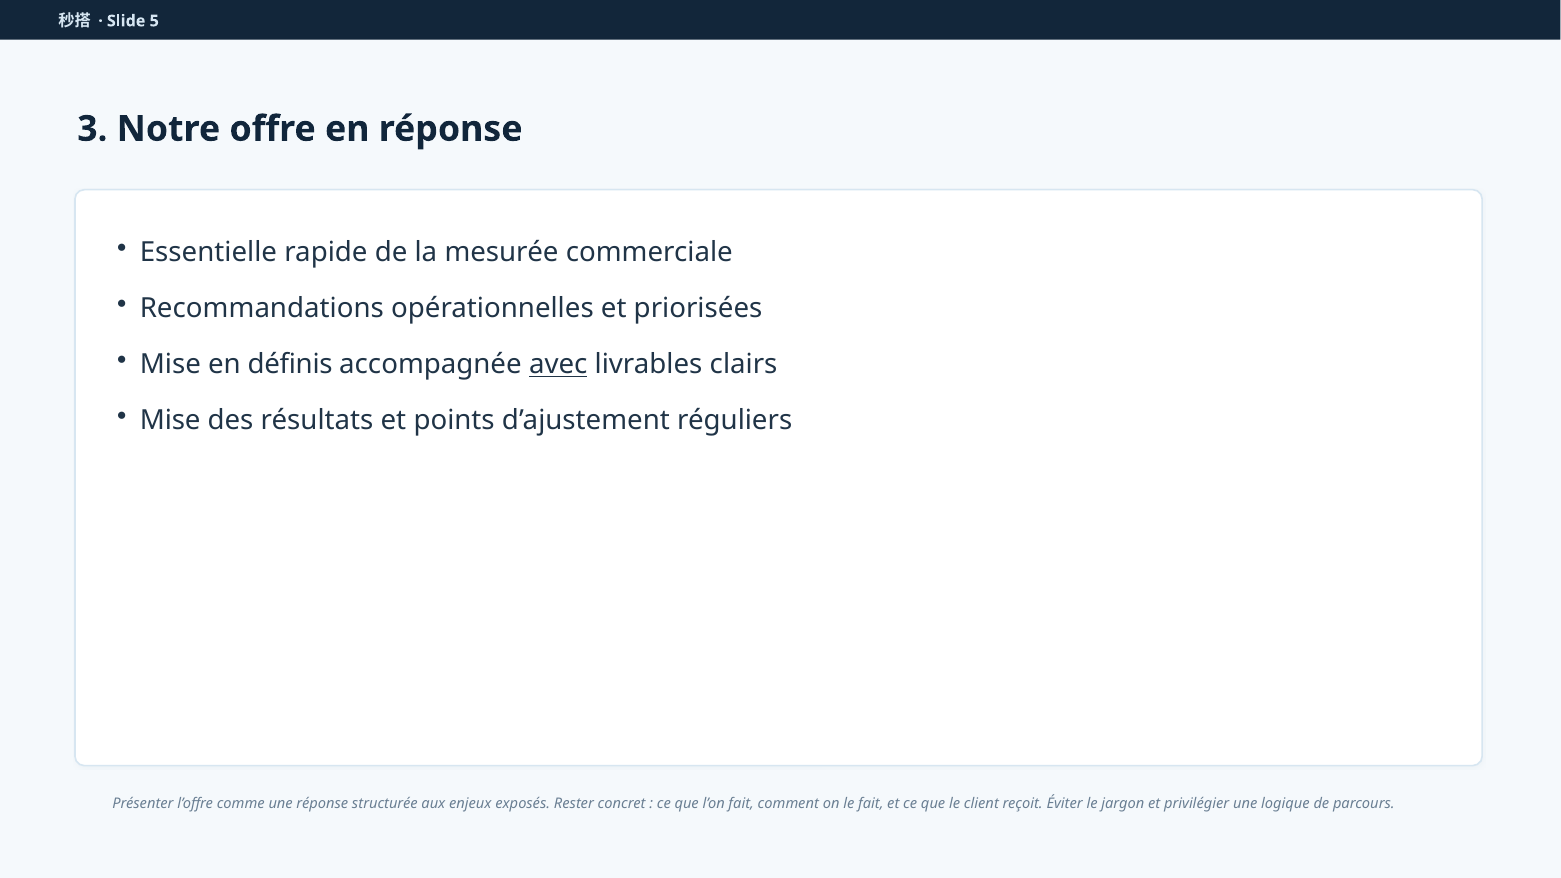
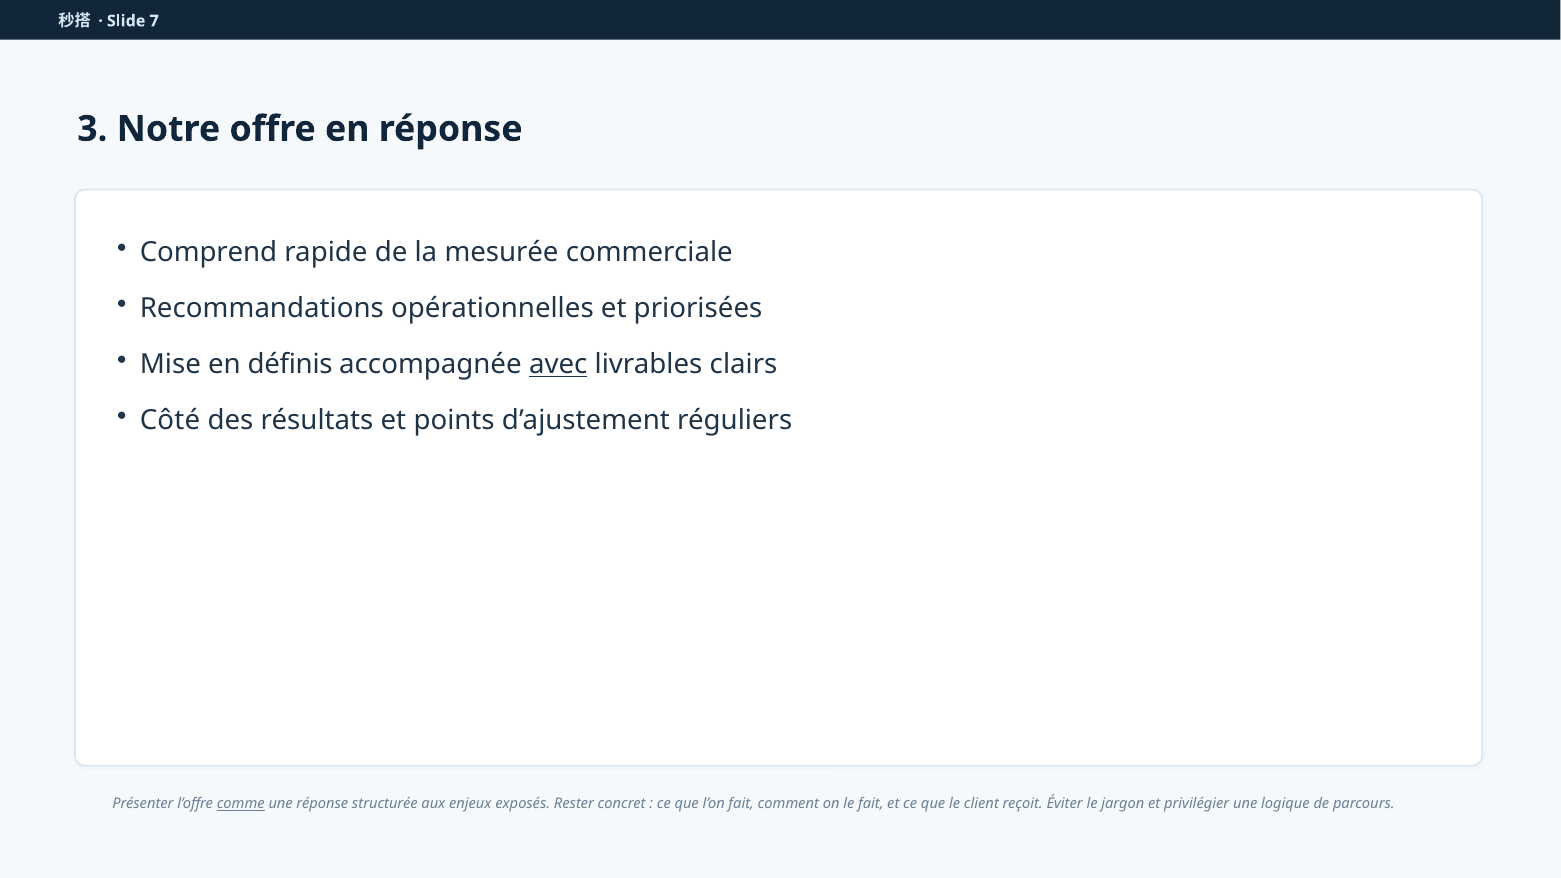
5: 5 -> 7 (154, 21)
Essentielle: Essentielle -> Comprend (208, 253)
Mise: Mise -> Côté (170, 420)
comme underline: none -> present (241, 804)
